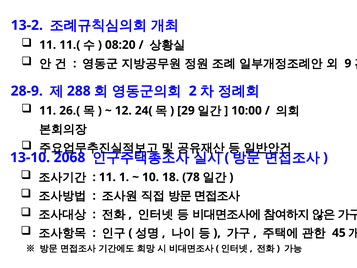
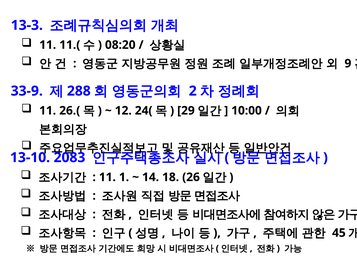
13-2: 13-2 -> 13-3 (27, 25)
28-9: 28-9 -> 33-9 (27, 91)
2068: 2068 -> 2083 (69, 157)
10: 10 -> 14 (151, 177)
78: 78 -> 26 (191, 177)
